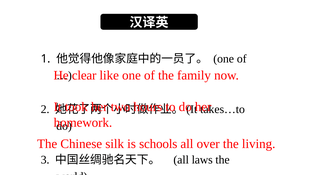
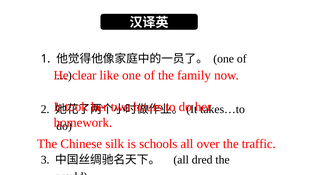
living: living -> traffic (259, 144)
laws: laws -> dred (202, 160)
